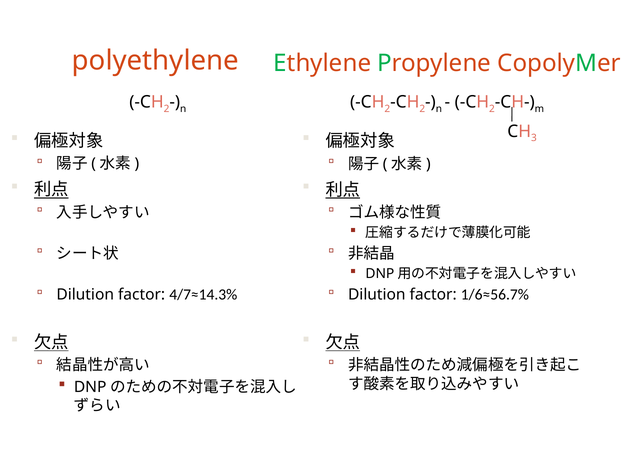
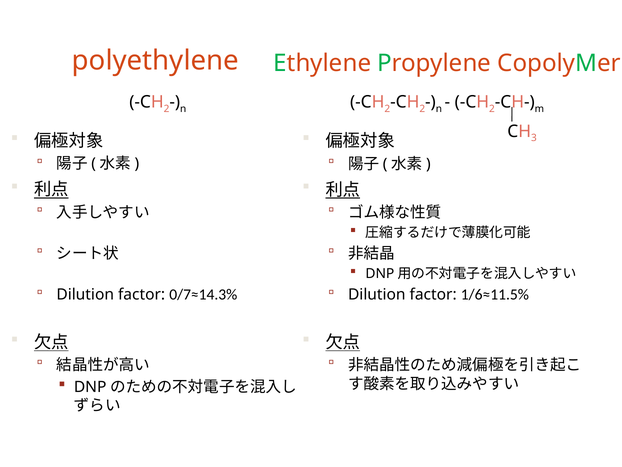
4/7≈14.3%: 4/7≈14.3% -> 0/7≈14.3% (203, 294)
1/6≈56.7%: 1/6≈56.7% -> 1/6≈11.5% (495, 294)
